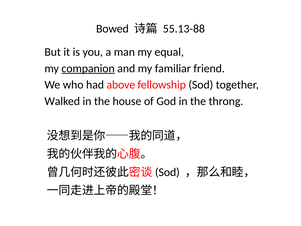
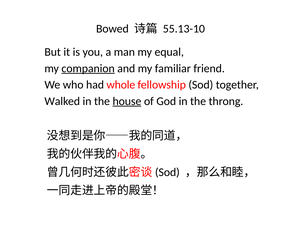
55.13-88: 55.13-88 -> 55.13-10 (184, 29)
above: above -> whole (121, 85)
house underline: none -> present (127, 101)
